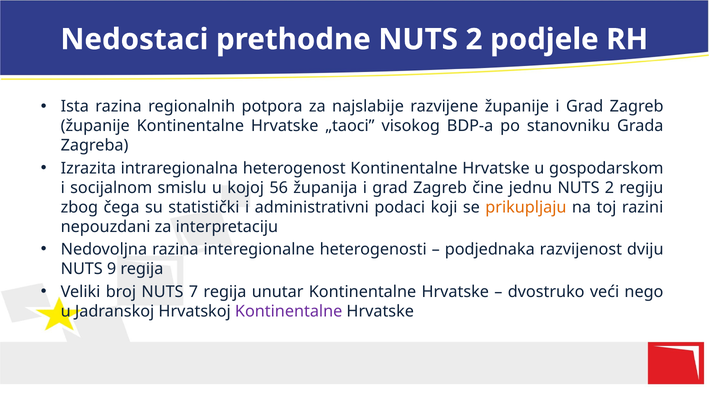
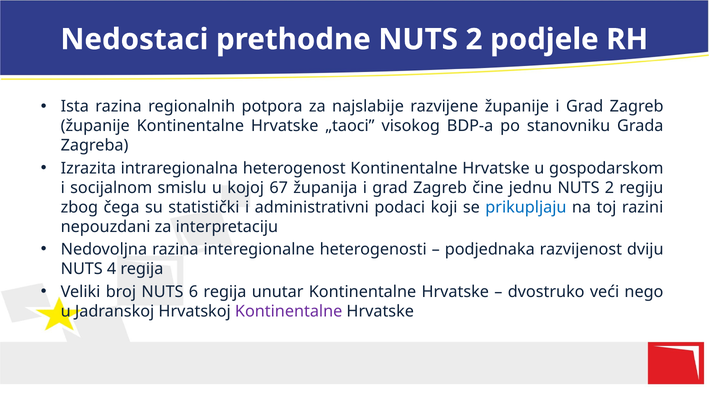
56: 56 -> 67 (279, 188)
prikupljaju colour: orange -> blue (526, 207)
9: 9 -> 4 (112, 269)
7: 7 -> 6 (193, 292)
